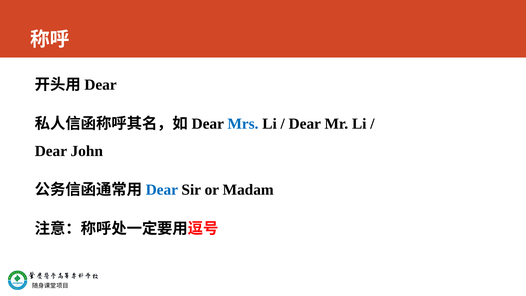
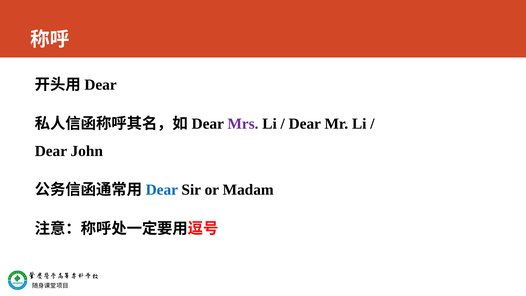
Mrs colour: blue -> purple (243, 124)
